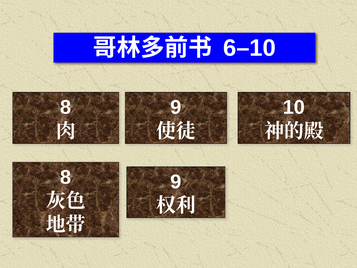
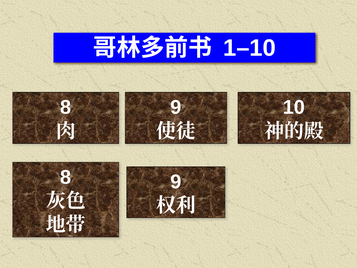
6–10: 6–10 -> 1–10 (249, 48)
